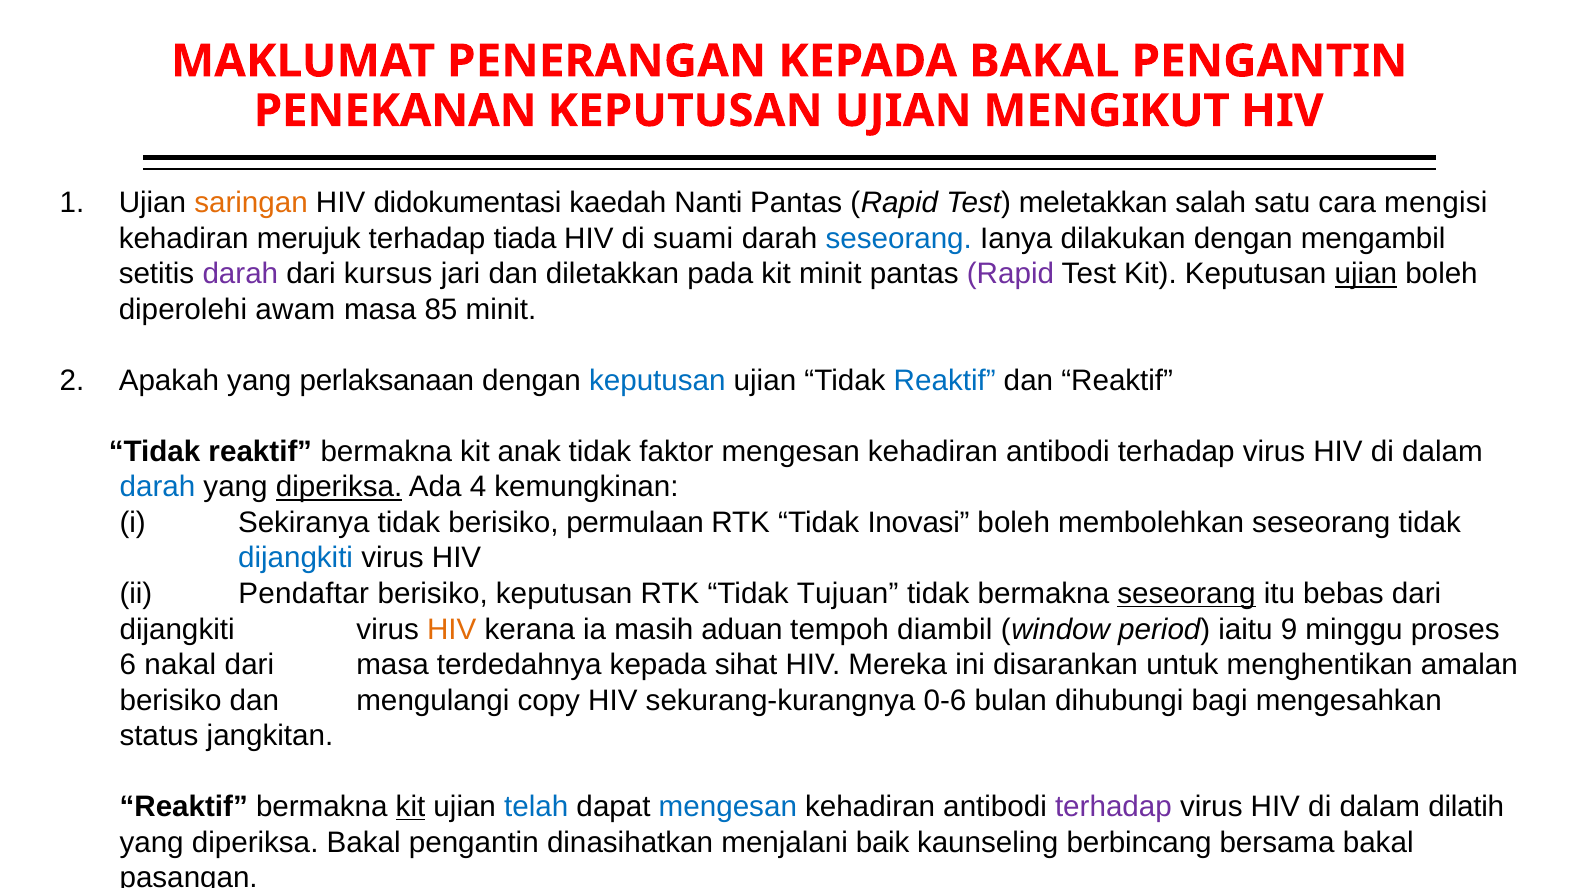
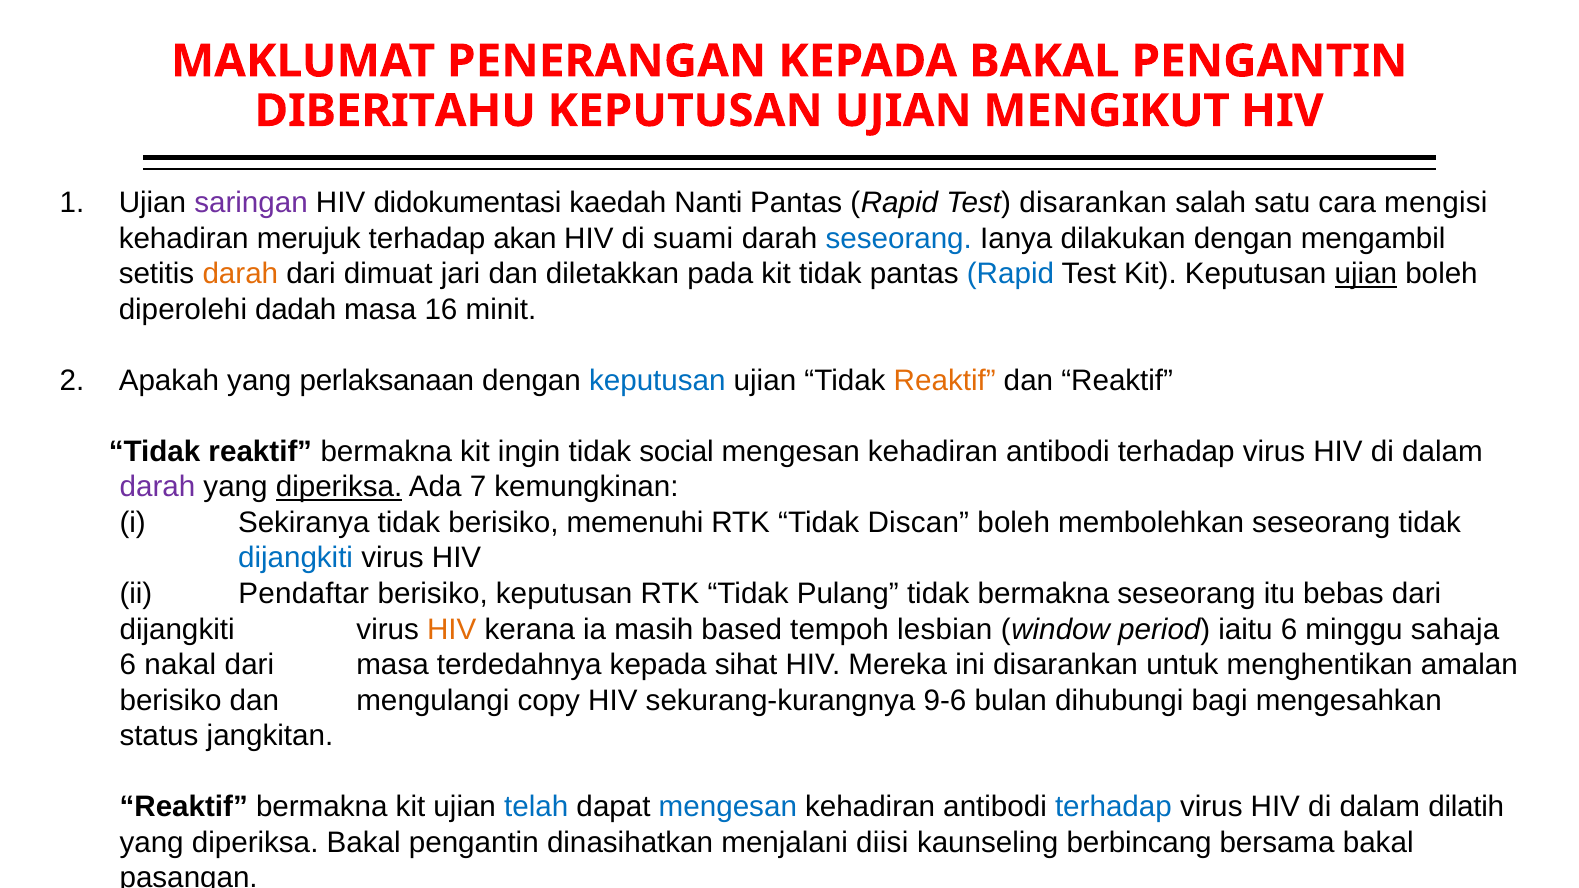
PENEKANAN: PENEKANAN -> DIBERITAHU (395, 111)
saringan colour: orange -> purple (251, 203)
Test meletakkan: meletakkan -> disarankan (1093, 203)
tiada: tiada -> akan (525, 239)
darah colour: purple -> orange (240, 274)
kursus: kursus -> dimuat (388, 274)
kit minit: minit -> tidak (830, 274)
Rapid colour: purple -> blue (1010, 274)
awam: awam -> dadah (296, 310)
85: 85 -> 16 (441, 310)
Reaktif colour: blue -> orange (945, 381)
anak: anak -> ingin (529, 452)
faktor: faktor -> social (676, 452)
darah colour: blue -> purple (157, 487)
4: 4 -> 7 (478, 487)
permulaan: permulaan -> memenuhi (635, 523)
Inovasi: Inovasi -> Discan (918, 523)
Tujuan: Tujuan -> Pulang (848, 594)
seseorang underline: present -> none (1187, 594)
aduan: aduan -> based (742, 629)
diambil: diambil -> lesbian (945, 629)
iaitu 9: 9 -> 6 (1289, 629)
proses: proses -> sahaja (1455, 629)
0-6: 0-6 -> 9-6 (945, 700)
kit underline: present -> none (411, 807)
terhadap colour: purple -> blue (1113, 807)
baik: baik -> diisi (882, 843)
